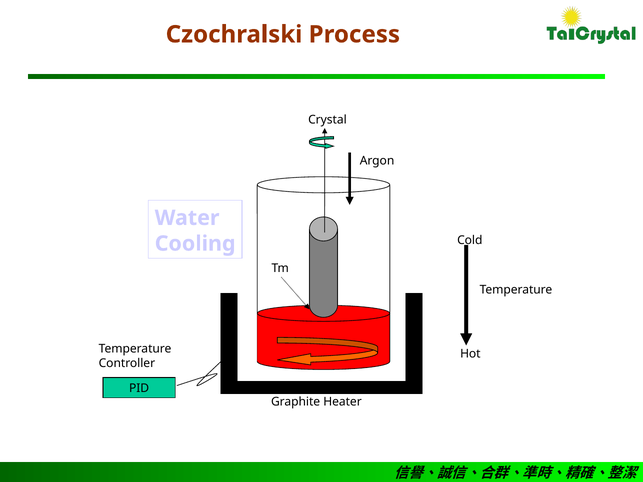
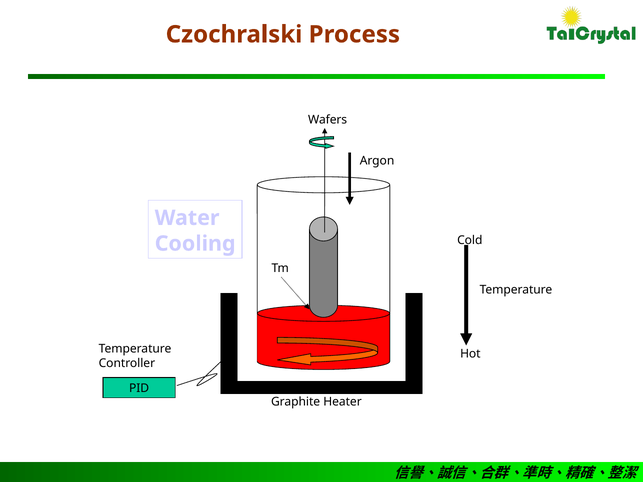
Crystal: Crystal -> Wafers (328, 120)
